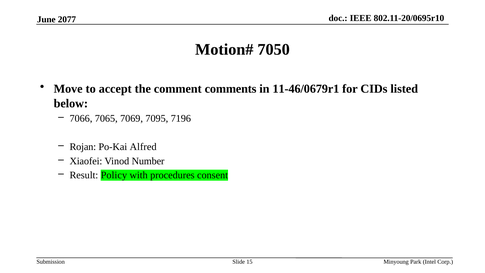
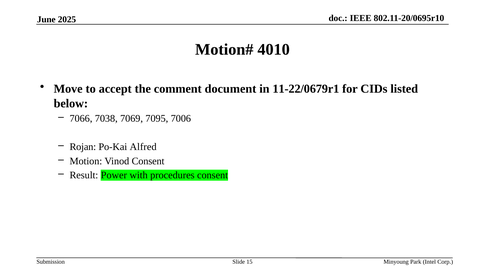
2077: 2077 -> 2025 (67, 19)
7050: 7050 -> 4010 (274, 50)
comments: comments -> document (231, 89)
11-46/0679r1: 11-46/0679r1 -> 11-22/0679r1 (306, 89)
7065: 7065 -> 7038 (106, 119)
7196: 7196 -> 7006 (181, 119)
Xiaofei: Xiaofei -> Motion (86, 161)
Vinod Number: Number -> Consent (148, 161)
Policy: Policy -> Power (114, 175)
